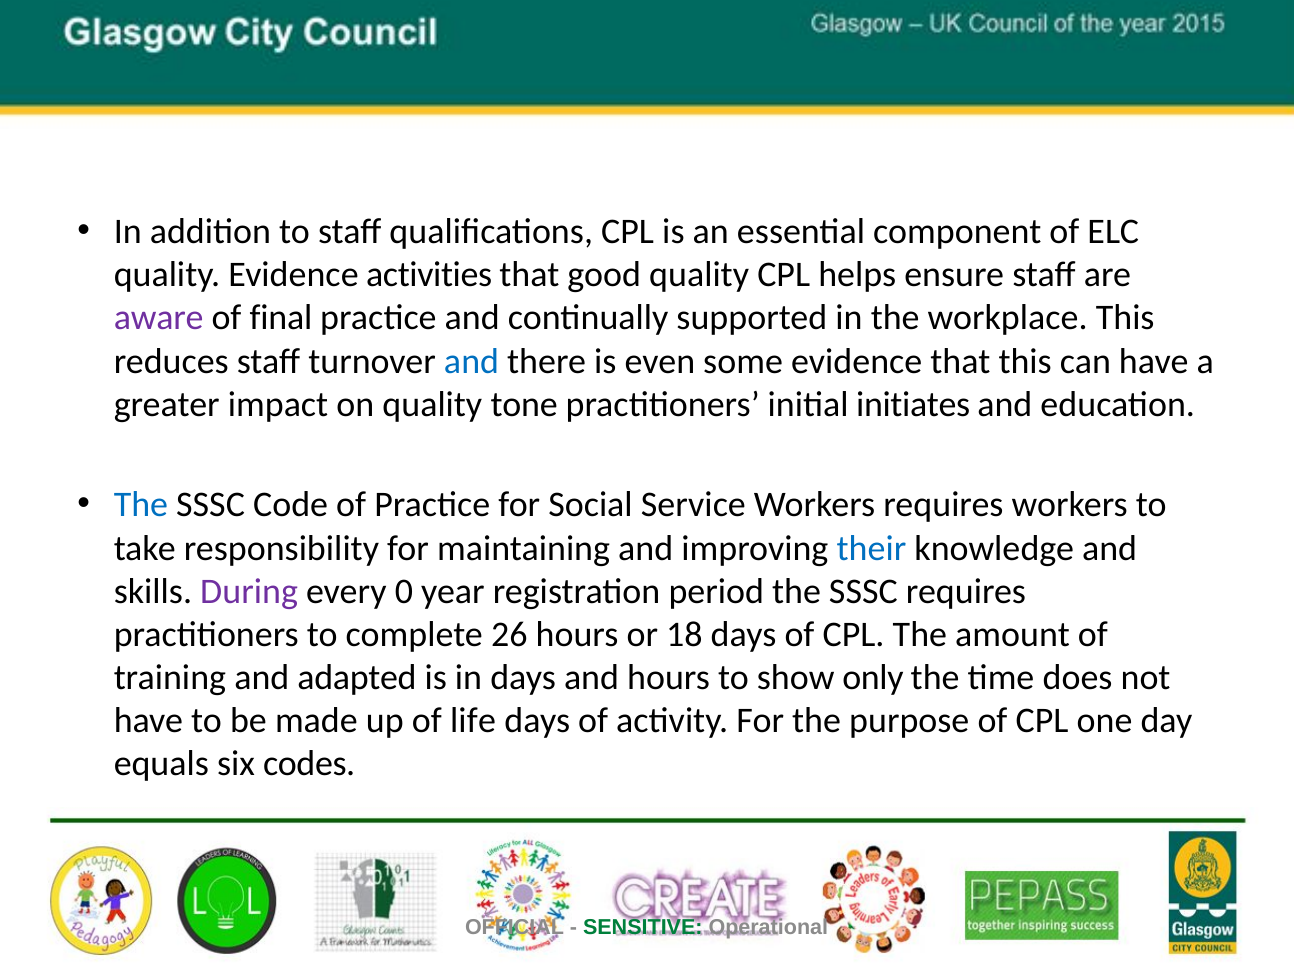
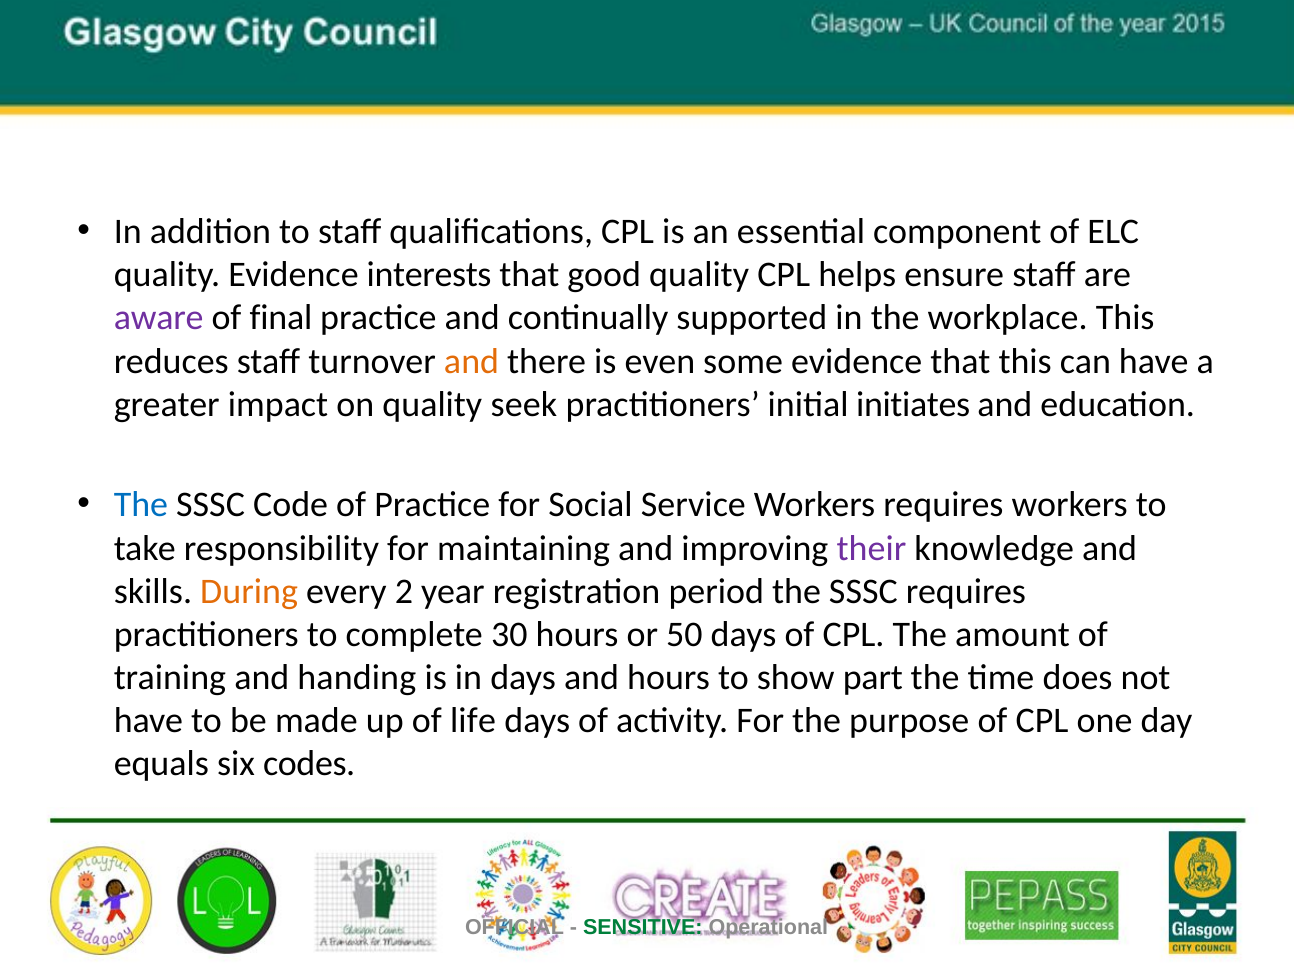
activities: activities -> interests (429, 275)
and colour: blue -> orange (472, 361)
tone: tone -> seek (524, 404)
their colour: blue -> purple (871, 548)
During colour: purple -> orange (249, 591)
0: 0 -> 2 (404, 591)
26: 26 -> 30 (509, 634)
18: 18 -> 50 (684, 634)
adapted: adapted -> handing (357, 677)
only: only -> part (873, 677)
